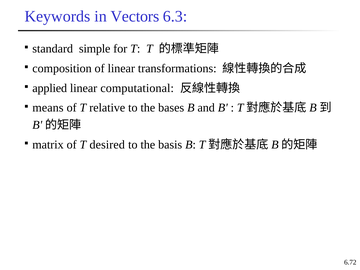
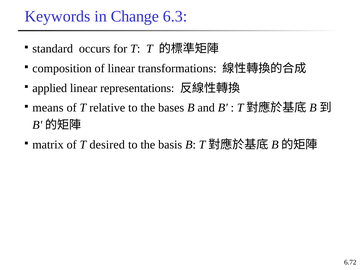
Vectors: Vectors -> Change (135, 16)
simple: simple -> occurs (95, 49)
computational: computational -> representations (137, 88)
